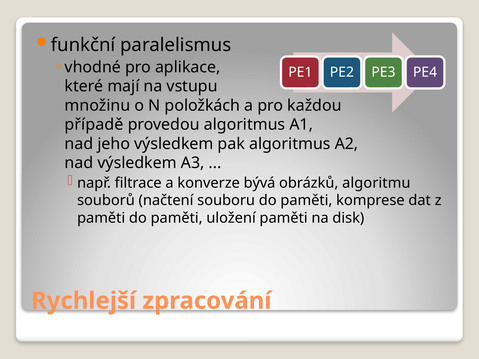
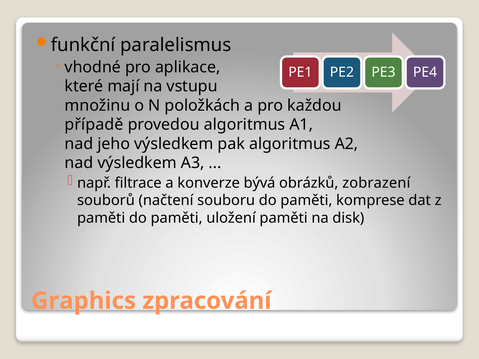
algoritmu: algoritmu -> zobrazení (376, 183)
Rychlejší: Rychlejší -> Graphics (84, 301)
